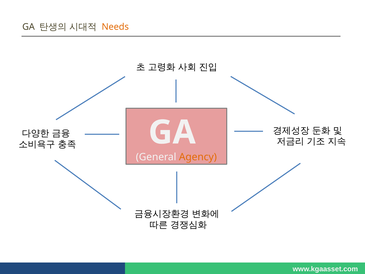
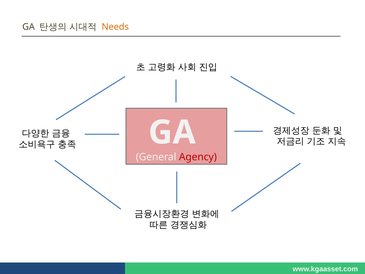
Agency colour: orange -> red (198, 157)
